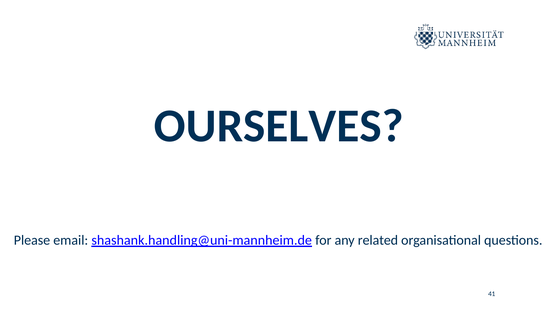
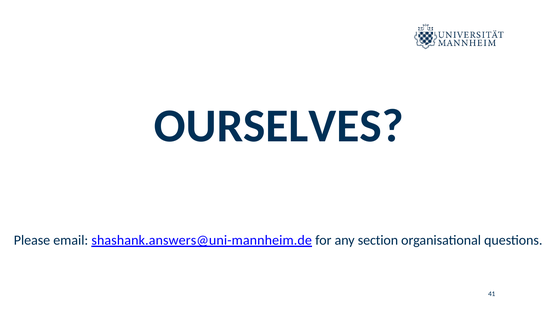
shashank.handling@uni-mannheim.de: shashank.handling@uni-mannheim.de -> shashank.answers@uni-mannheim.de (202, 240)
related: related -> section (378, 240)
